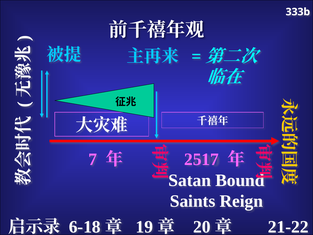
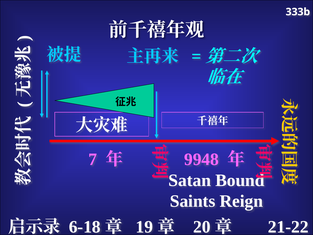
2517: 2517 -> 9948 (201, 159)
